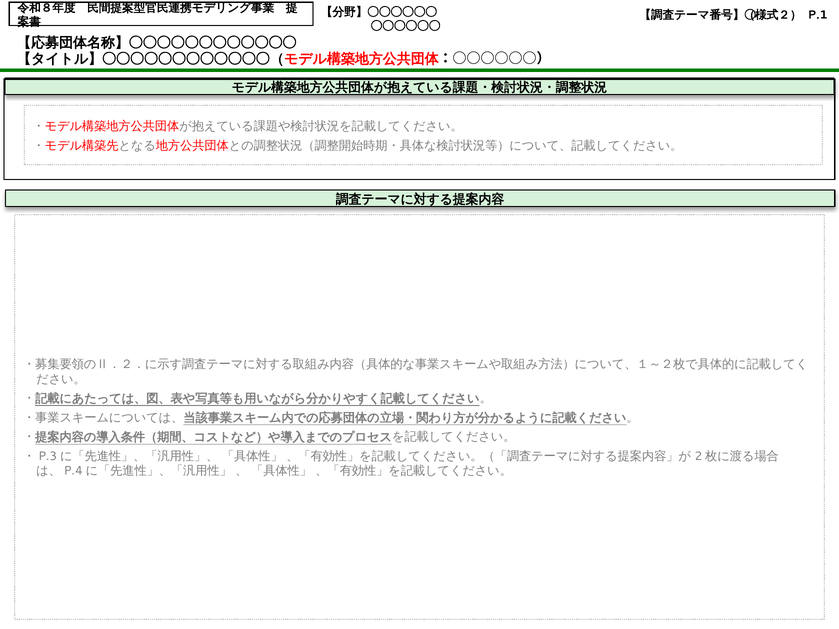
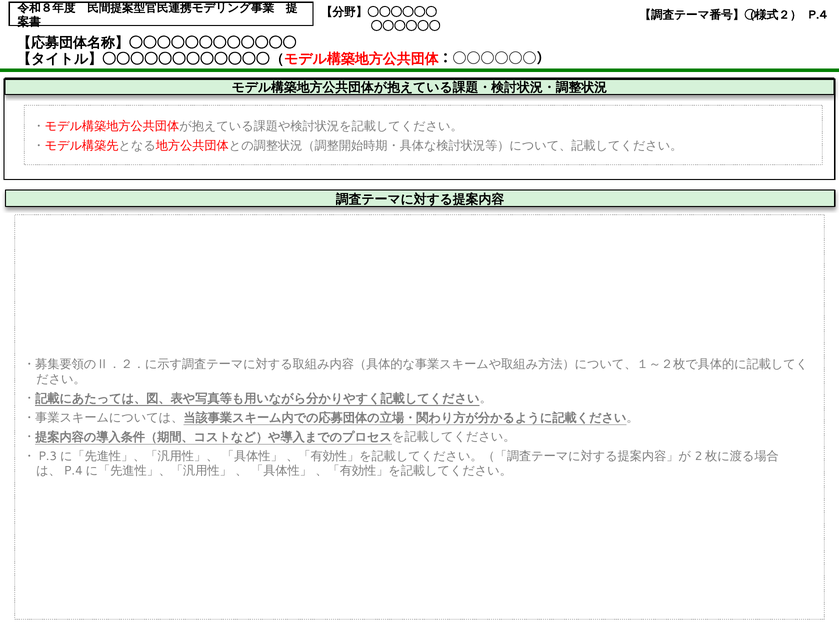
P.1: P.1 -> P.4 (818, 15)
